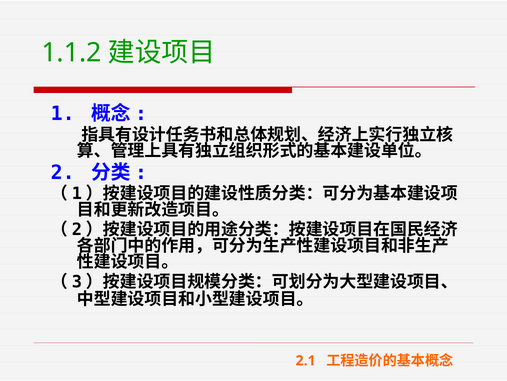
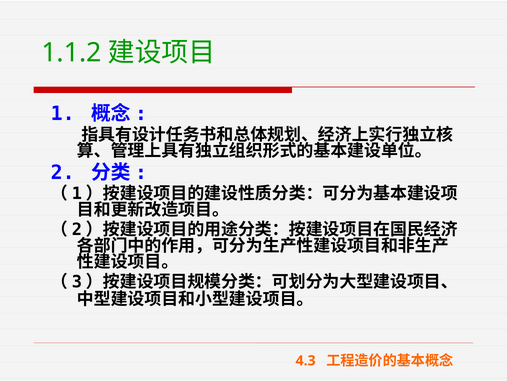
2.1: 2.1 -> 4.3 (306, 360)
